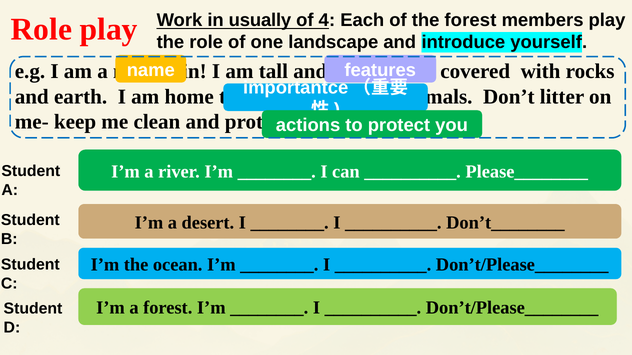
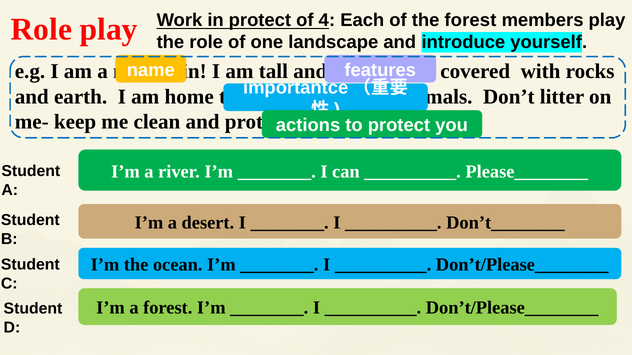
in usually: usually -> protect (260, 20)
